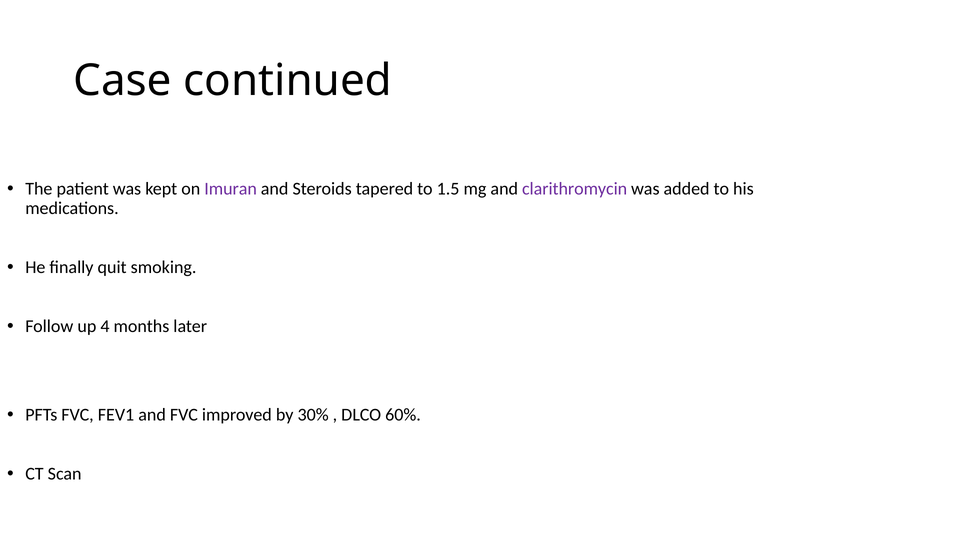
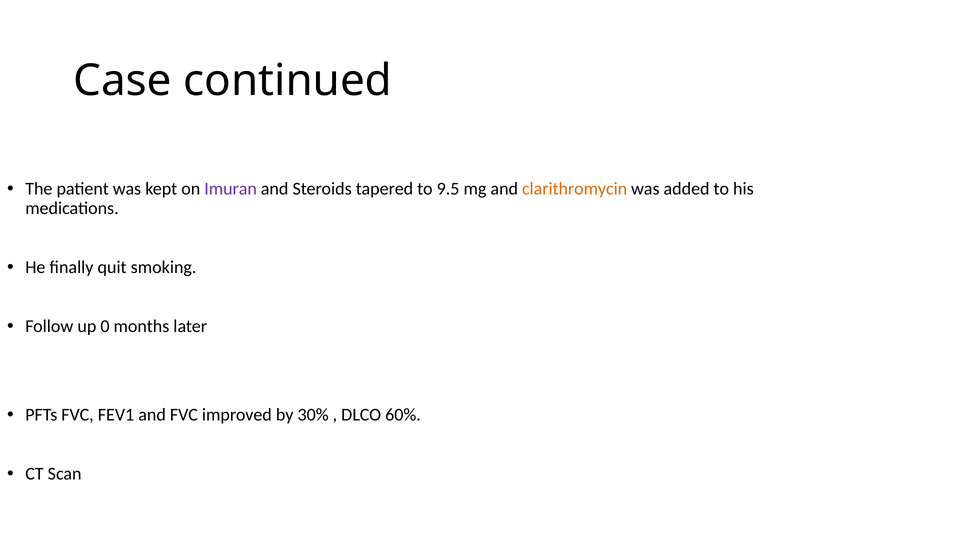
1.5: 1.5 -> 9.5 (448, 189)
clarithromycin colour: purple -> orange (575, 189)
4: 4 -> 0 (105, 326)
